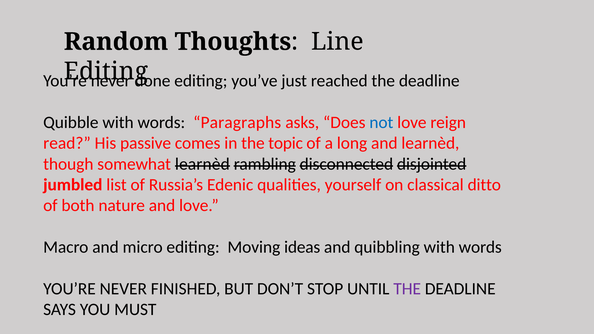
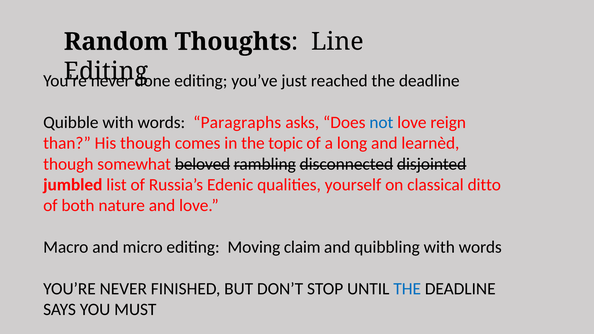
read: read -> than (67, 143)
His passive: passive -> though (146, 143)
somewhat learnèd: learnèd -> beloved (202, 164)
ideas: ideas -> claim (302, 247)
THE colour: purple -> blue (407, 289)
